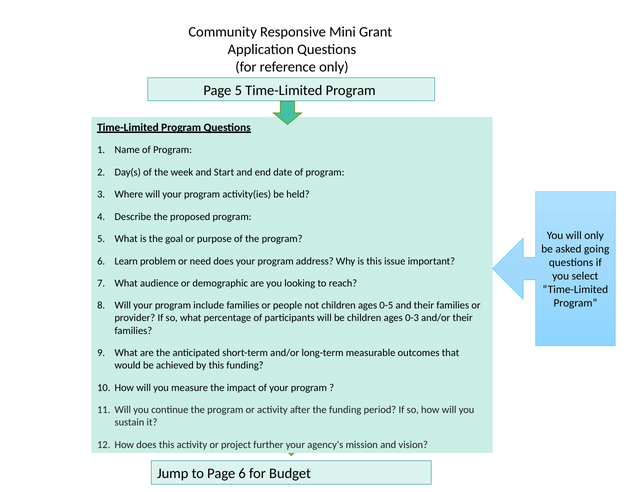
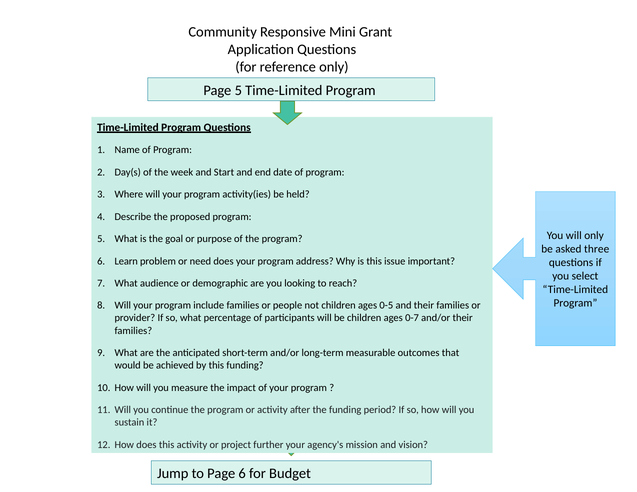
going: going -> three (597, 249)
0-3: 0-3 -> 0-7 (412, 318)
